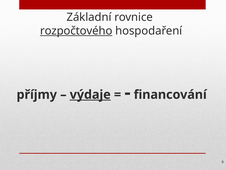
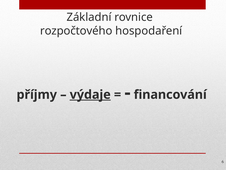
rozpočtového underline: present -> none (76, 31)
